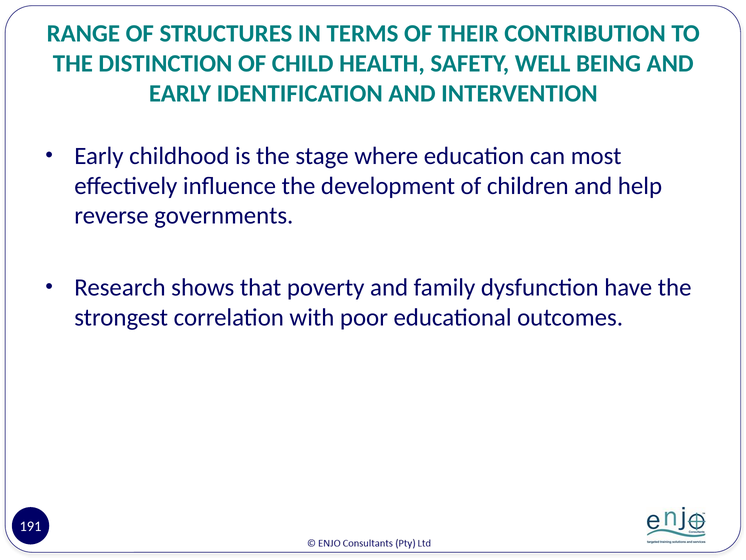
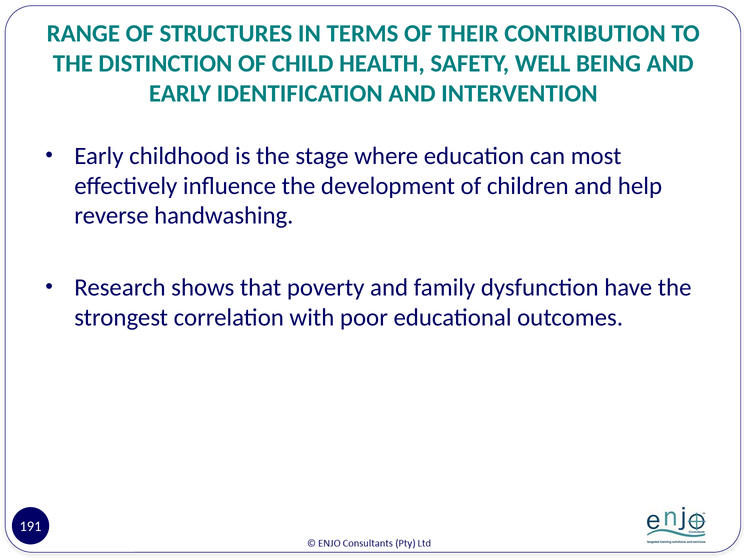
governments: governments -> handwashing (224, 216)
